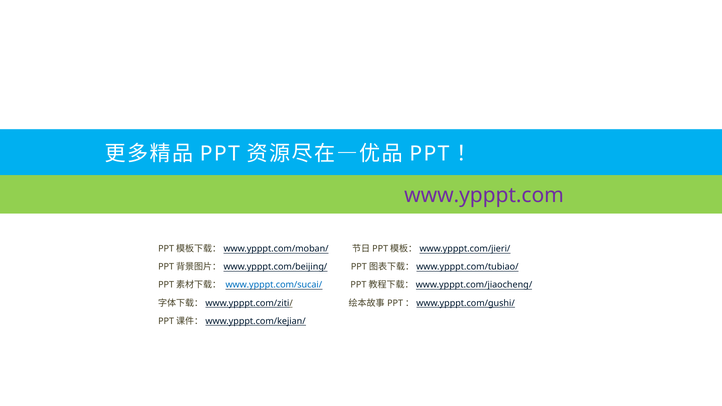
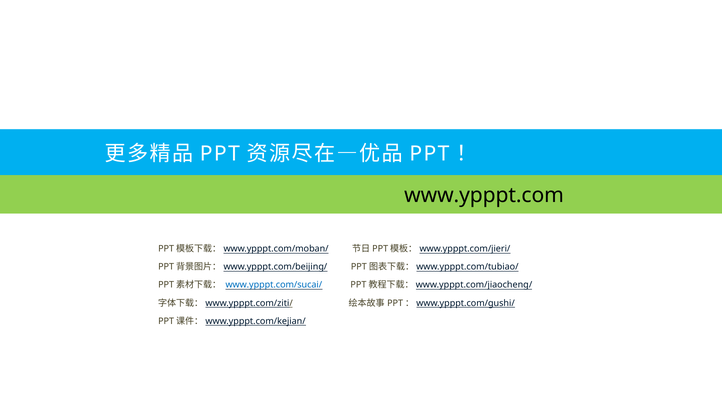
www.ypppt.com colour: purple -> black (484, 196)
